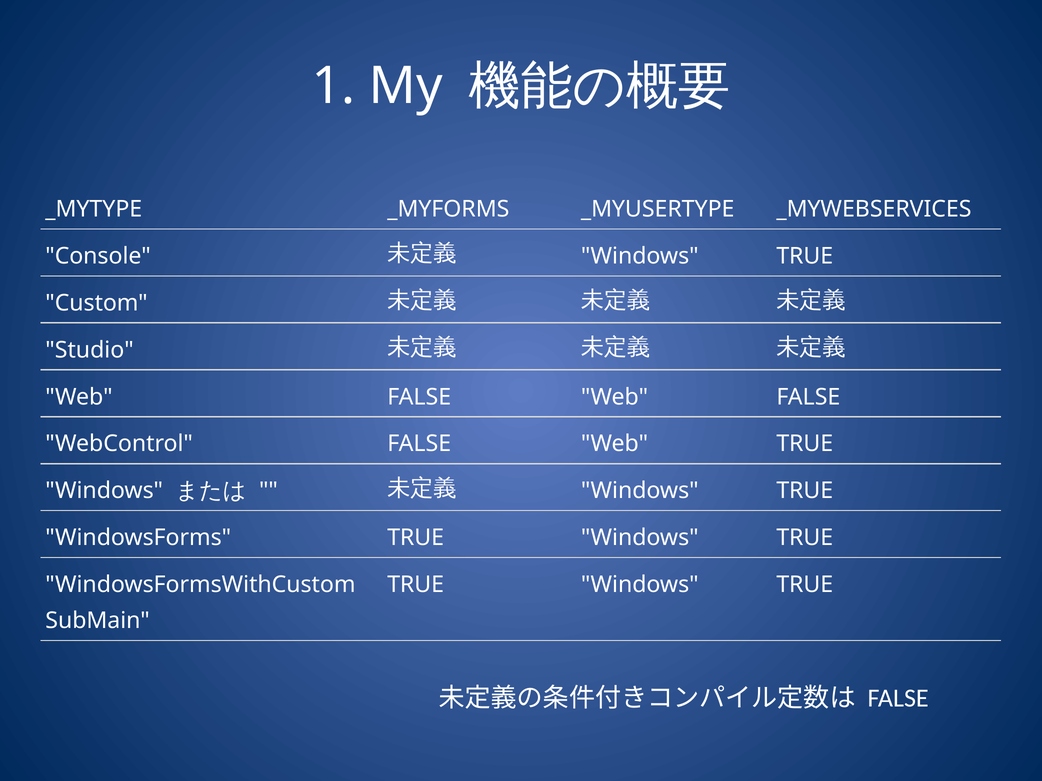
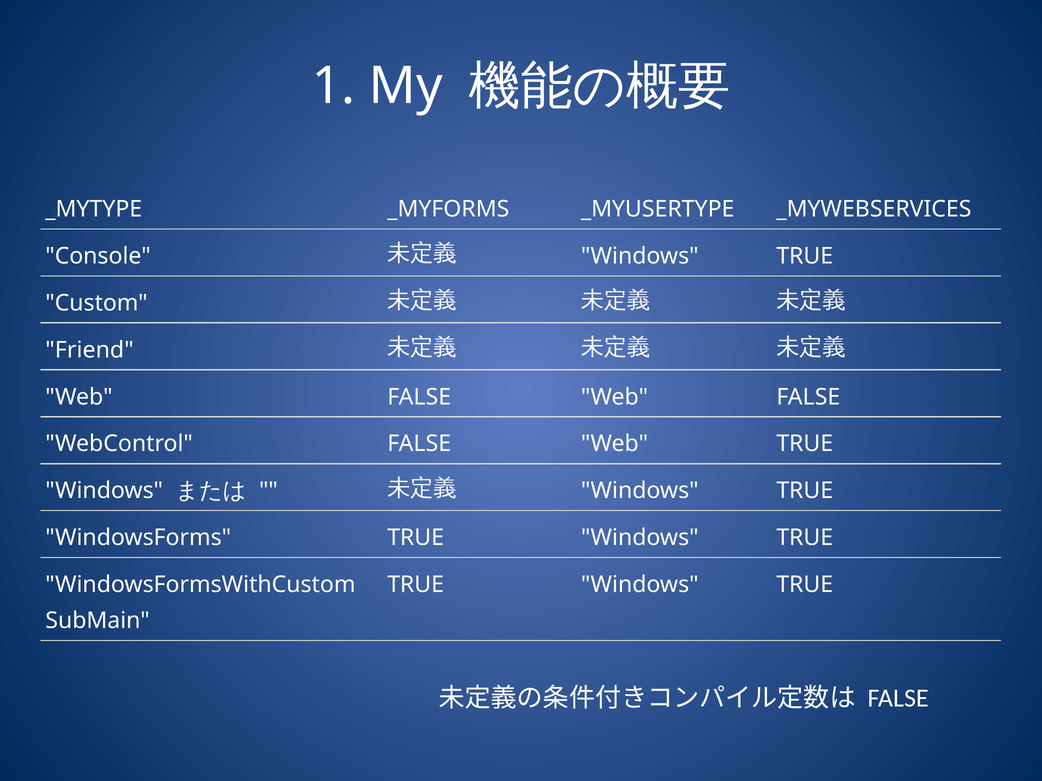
Studio: Studio -> Friend (90, 350)
